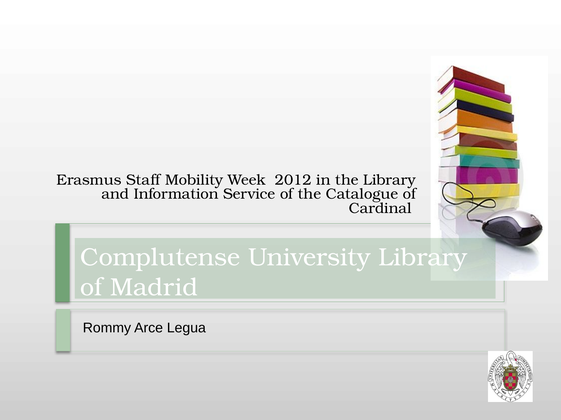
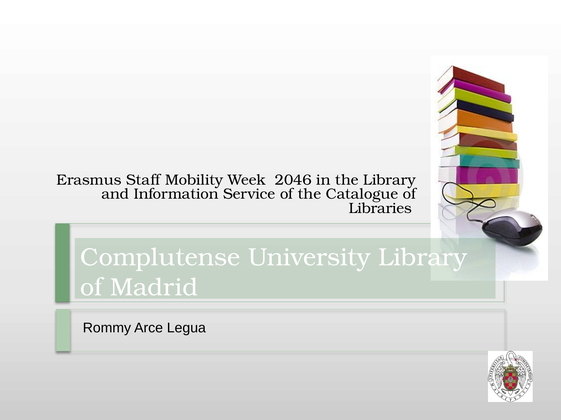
2012: 2012 -> 2046 (293, 180)
Cardinal: Cardinal -> Libraries (380, 209)
